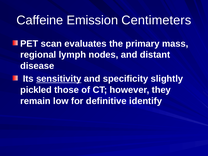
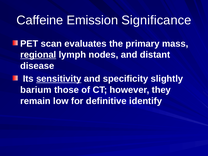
Centimeters: Centimeters -> Significance (156, 20)
regional underline: none -> present (38, 55)
pickled: pickled -> barium (36, 90)
